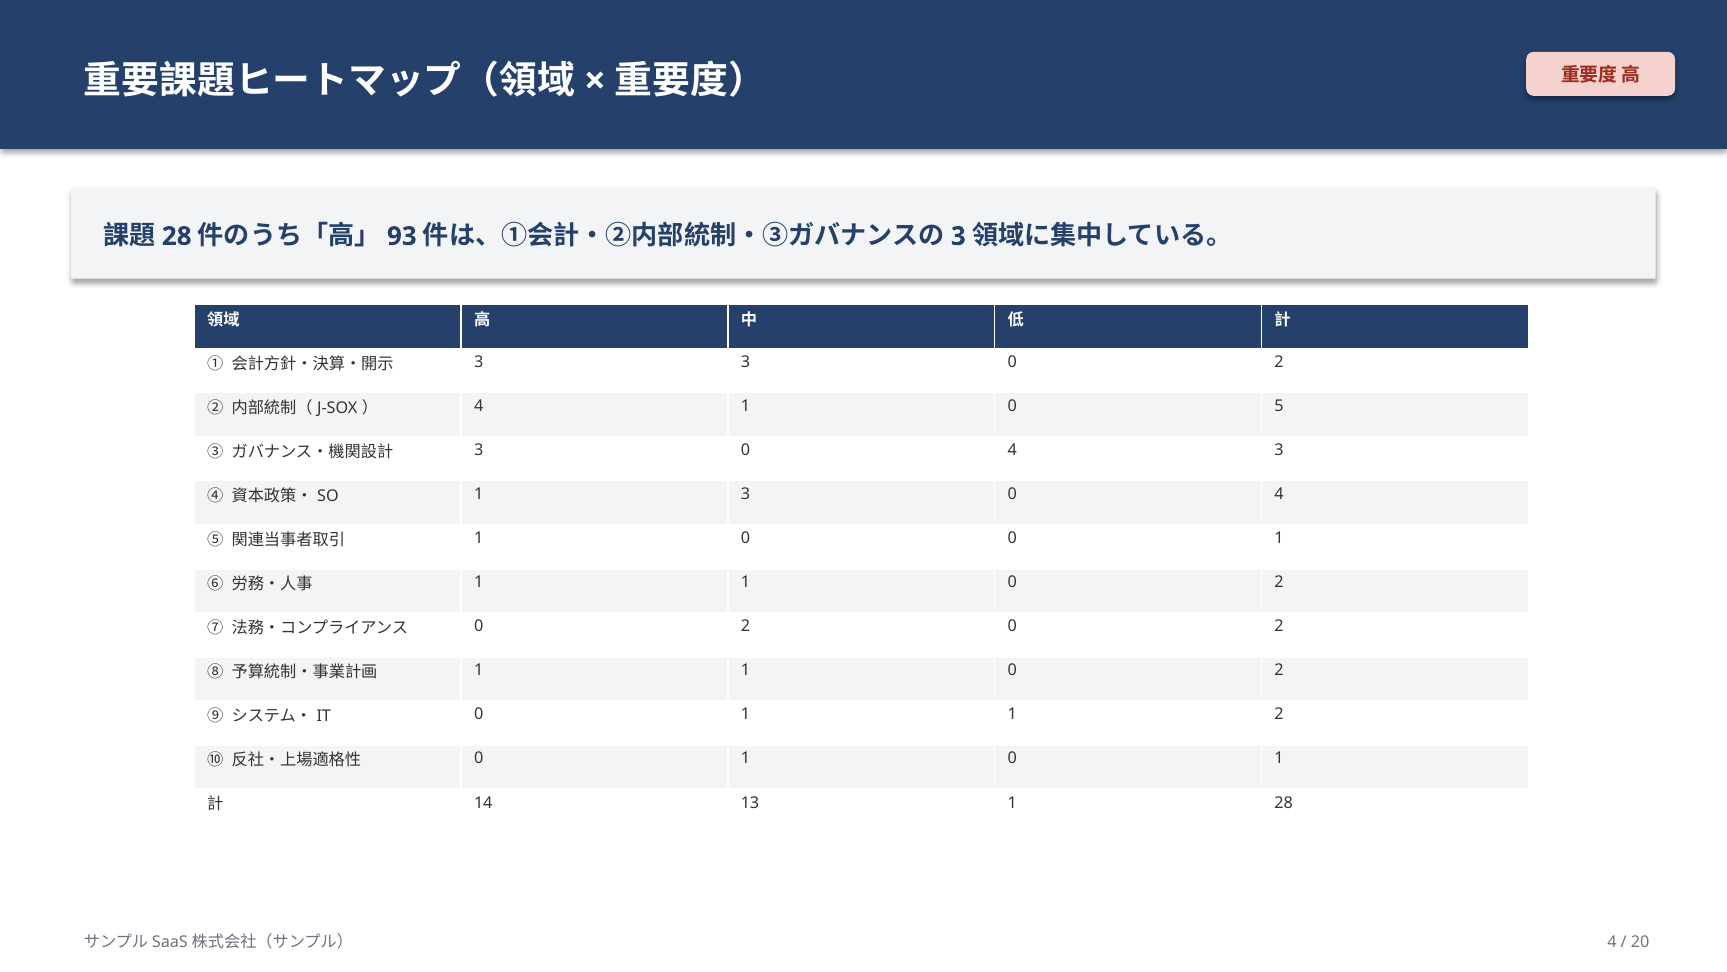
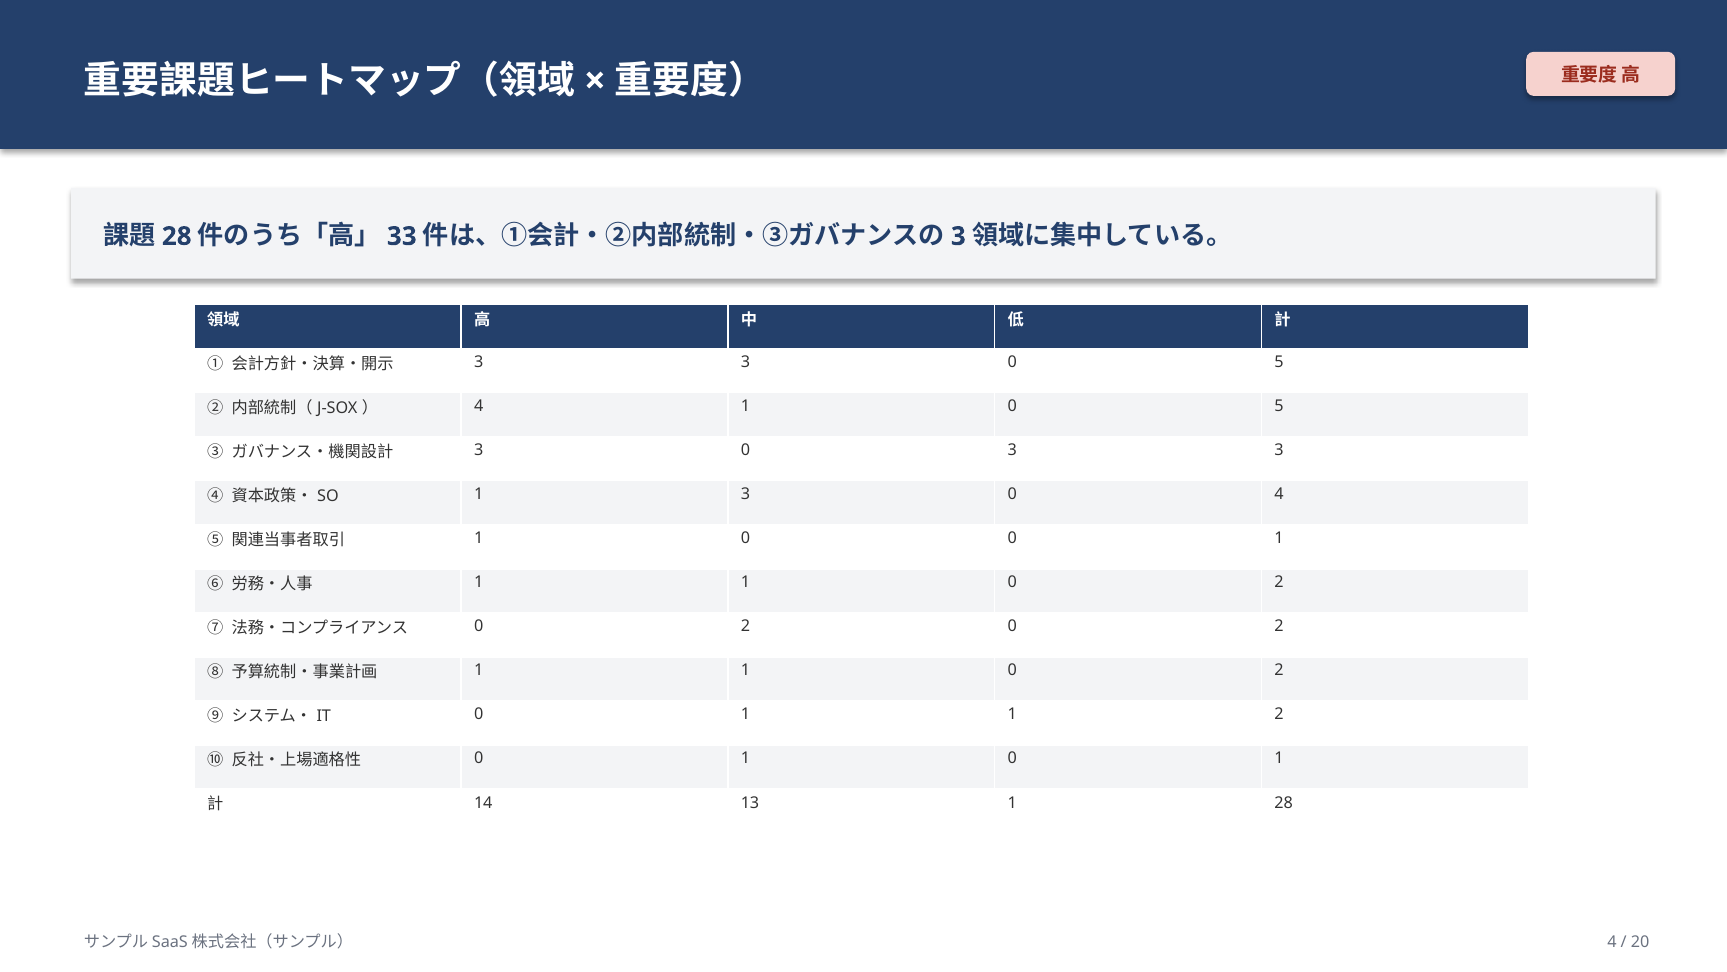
93: 93 -> 33 (402, 236)
3 0 2: 2 -> 5 (1279, 362)
4: 4 -> 3 (1012, 450)
